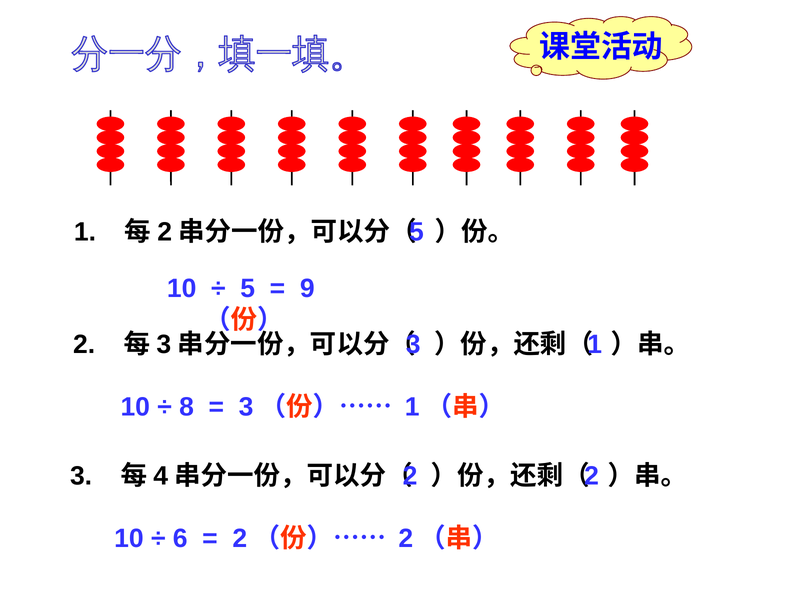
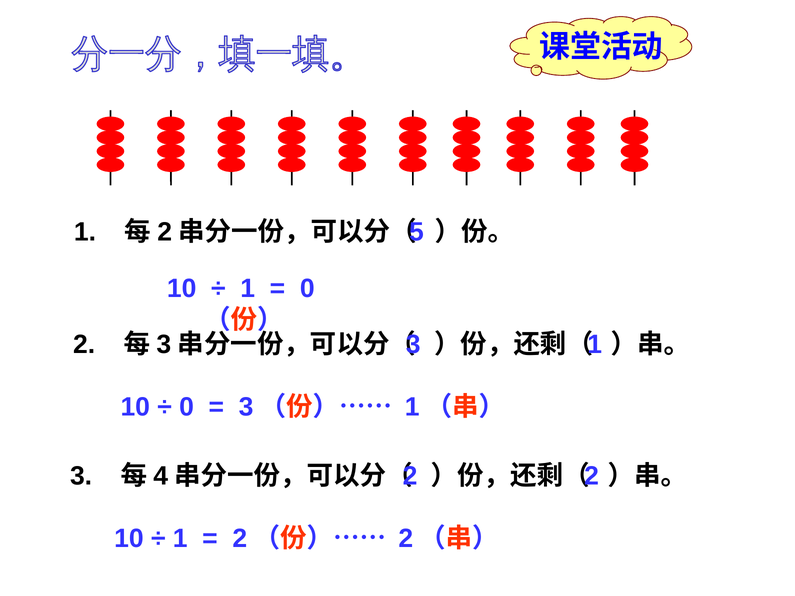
5: 5 -> 1 (248, 288)
9: 9 -> 0 (307, 288)
8: 8 -> 0 (187, 407)
6: 6 -> 1 (180, 539)
